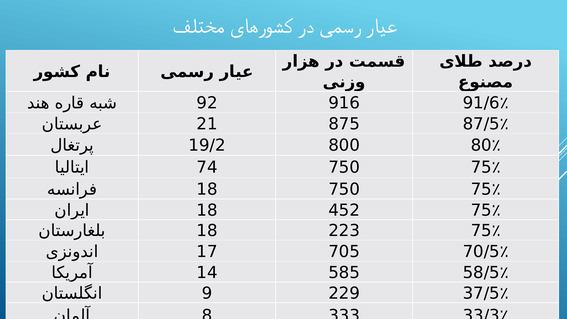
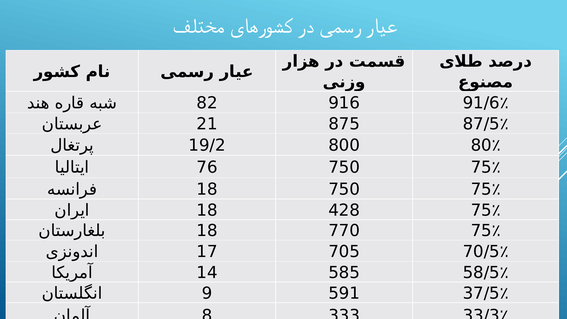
92: 92 -> 82 (207, 103)
74: 74 -> 76 (207, 168)
452: 452 -> 428 (344, 210)
223: 223 -> 770 (344, 231)
229: 229 -> 591 (344, 293)
